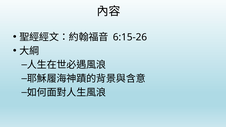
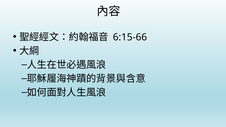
6:15-26: 6:15-26 -> 6:15-66 (130, 37)
